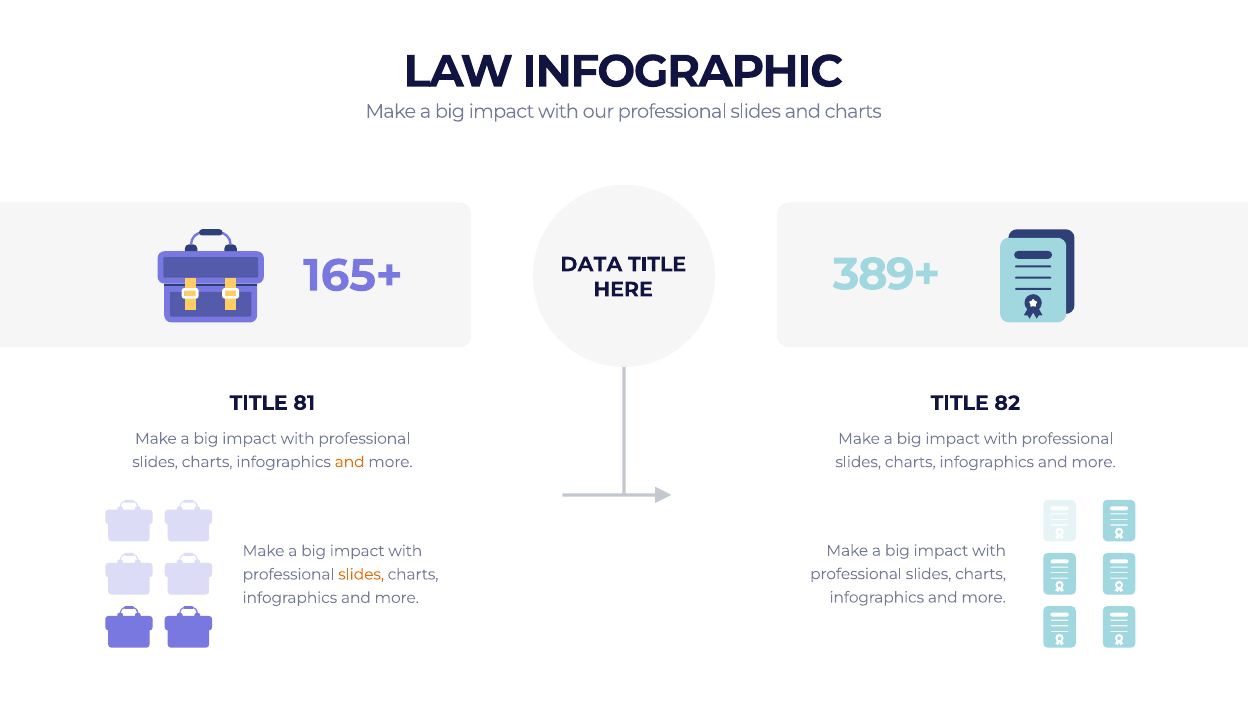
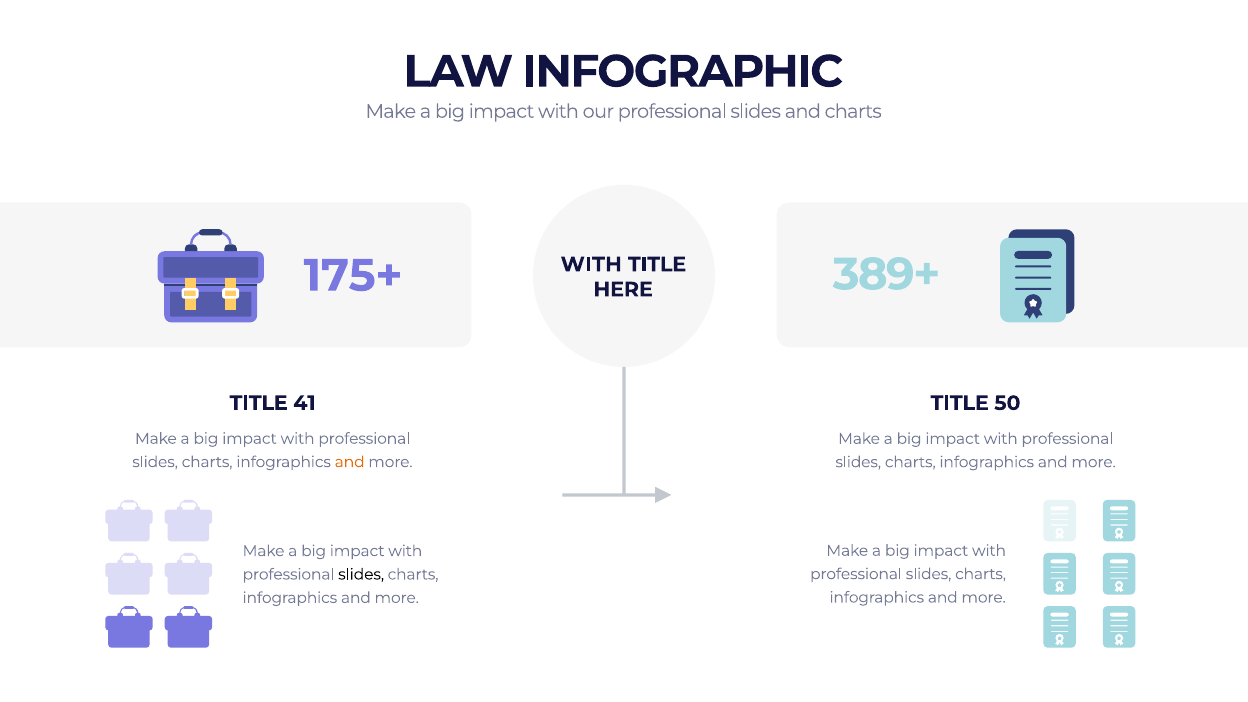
DATA: DATA -> WITH (591, 265)
165+: 165+ -> 175+ (353, 276)
81: 81 -> 41 (304, 403)
82: 82 -> 50 (1007, 403)
slides colour: orange -> black (361, 575)
